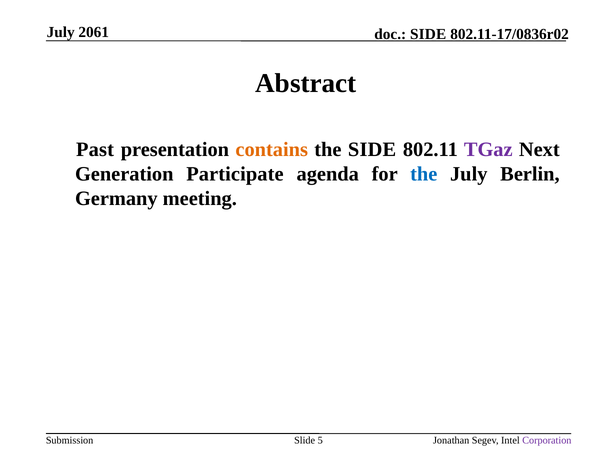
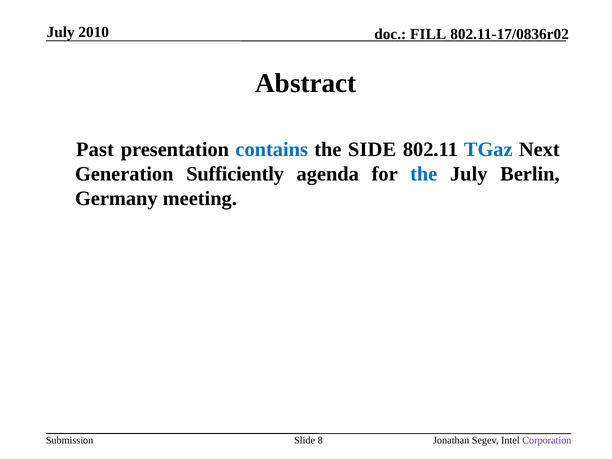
2061: 2061 -> 2010 (94, 32)
SIDE: SIDE -> FILL (428, 34)
contains colour: orange -> blue (272, 149)
TGaz colour: purple -> blue (488, 149)
Participate: Participate -> Sufficiently (235, 174)
5: 5 -> 8 (320, 440)
